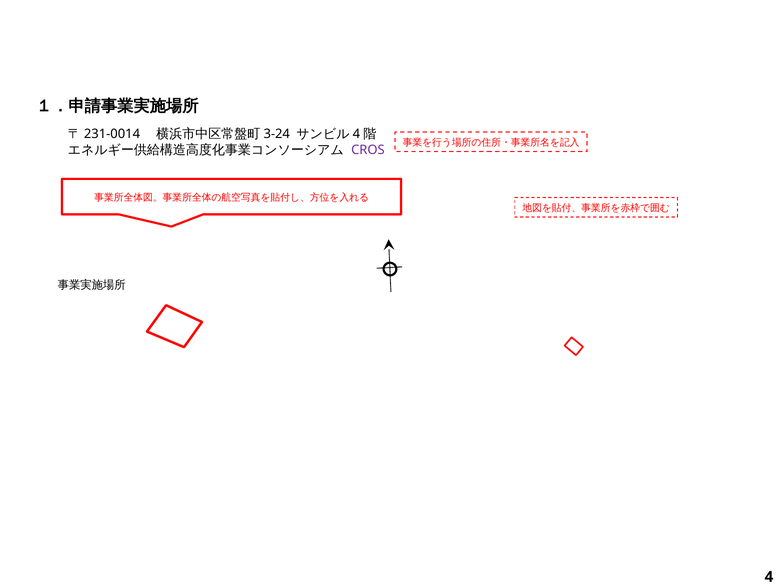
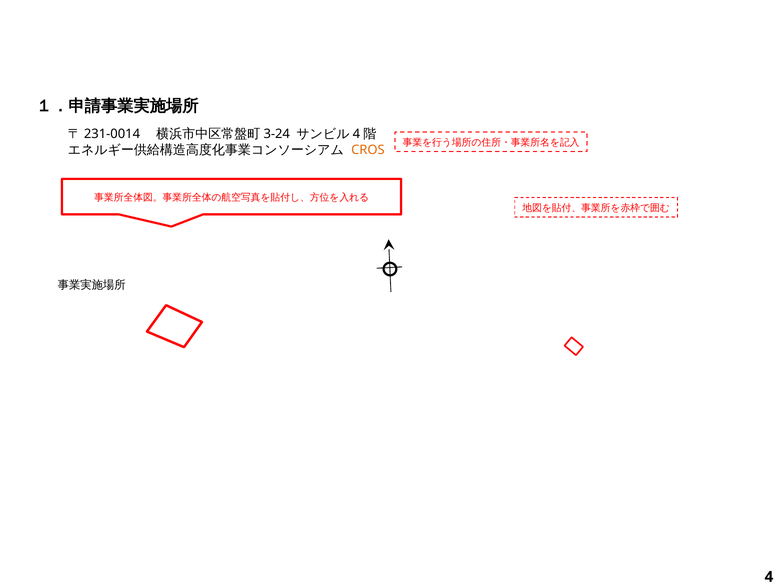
CROS colour: purple -> orange (368, 150)
